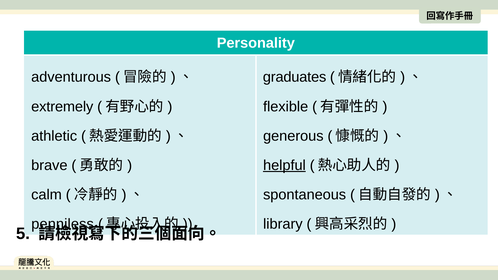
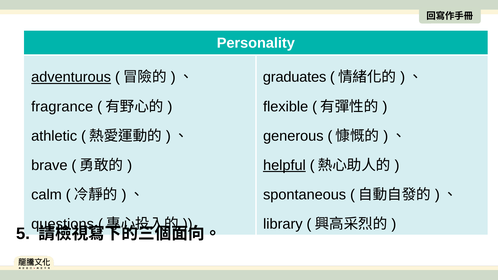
adventurous underline: none -> present (71, 77)
extremely: extremely -> fragrance (62, 107)
penniless: penniless -> questions (63, 224)
